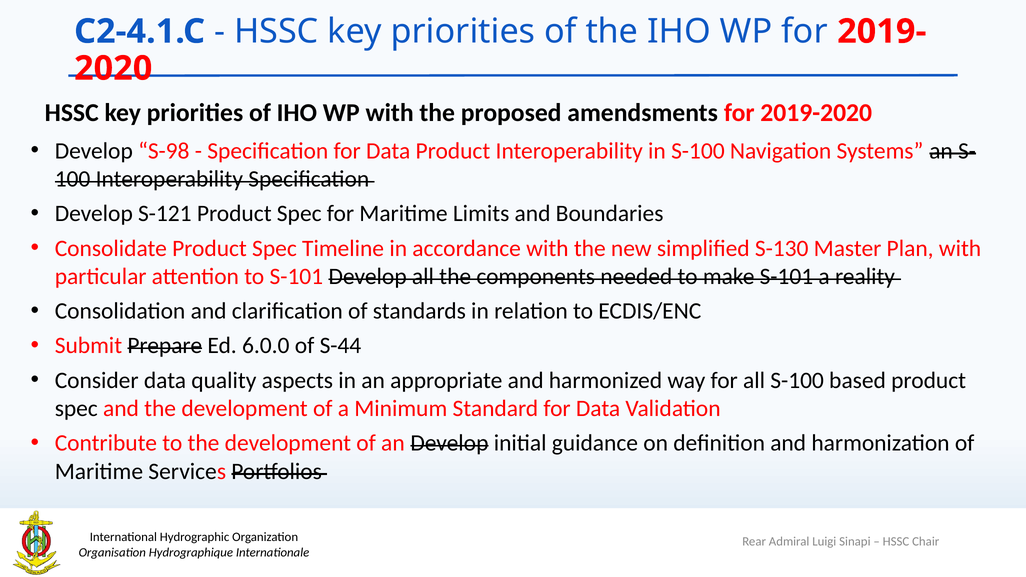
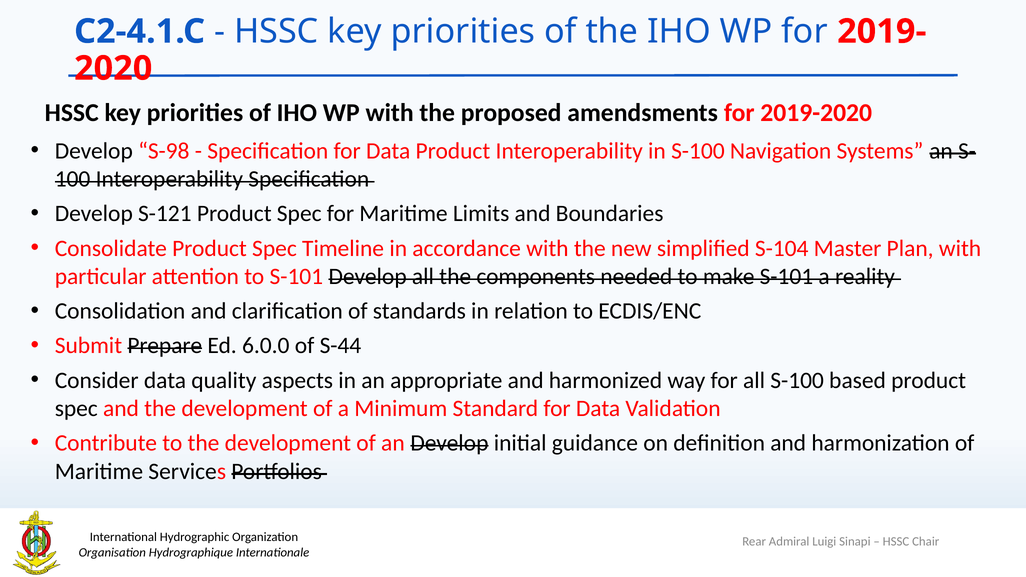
S-130: S-130 -> S-104 (782, 248)
